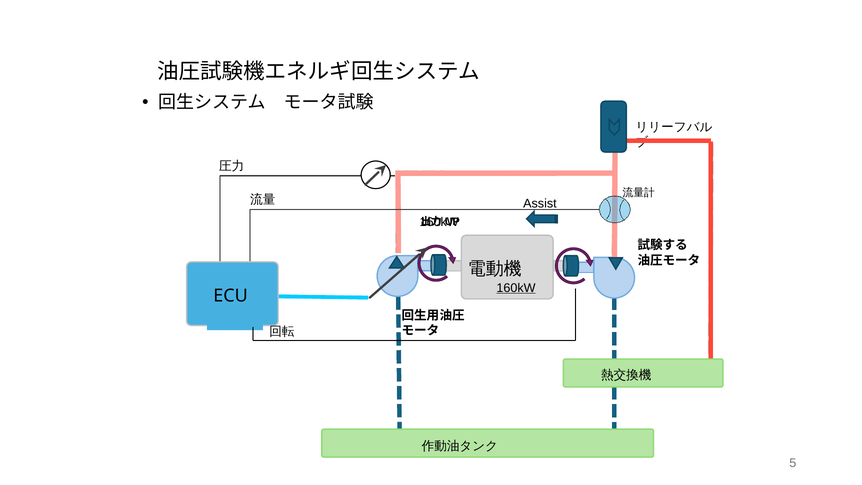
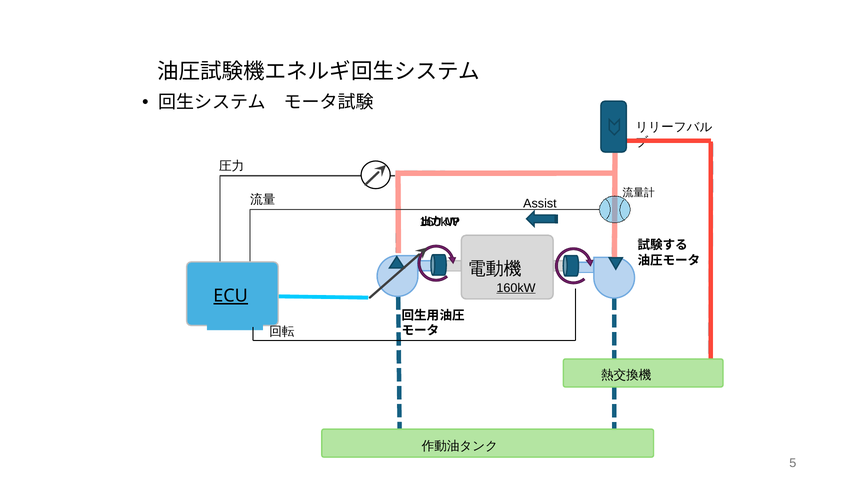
ECU underline: none -> present (231, 296)
